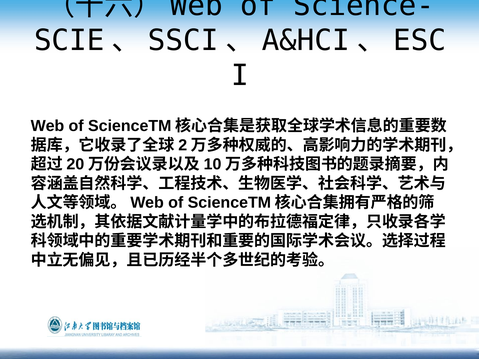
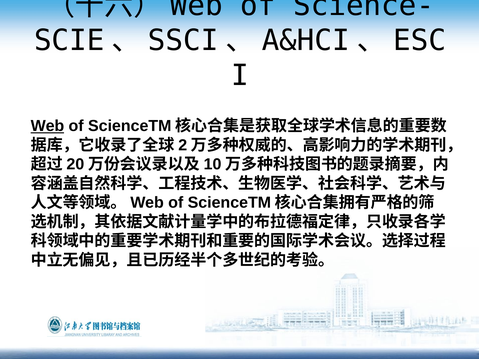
Web underline: none -> present (47, 126)
